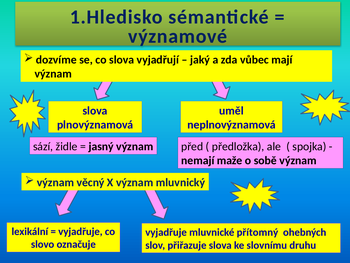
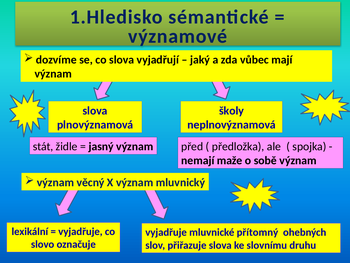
uměl: uměl -> školy (231, 111)
sází: sází -> stát (43, 146)
